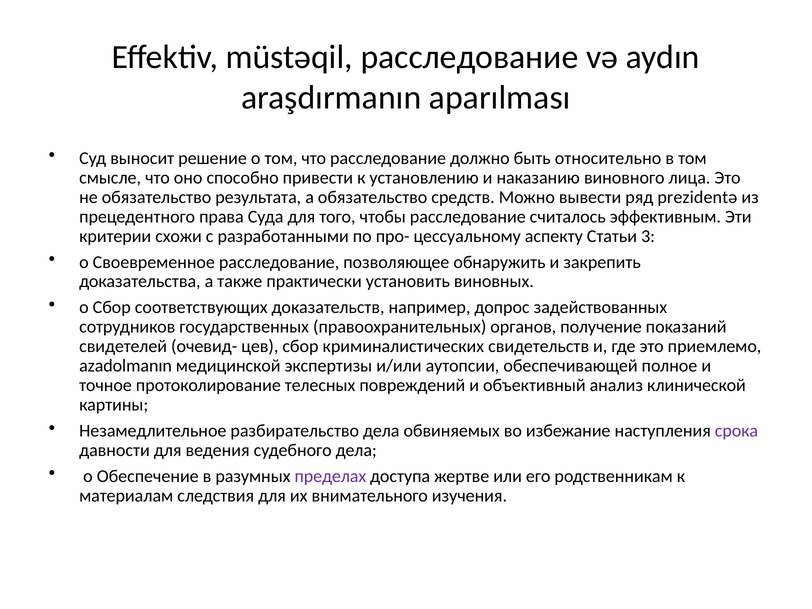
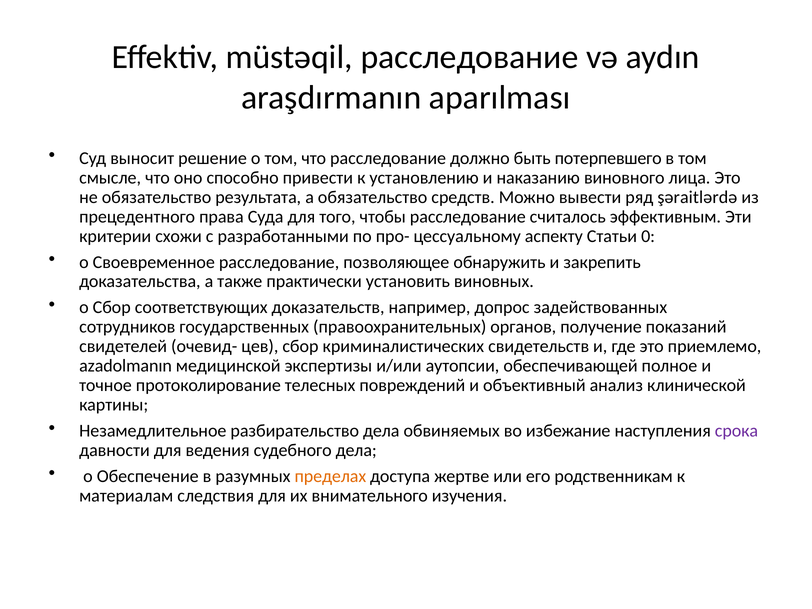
относительно: относительно -> потерпевшего (608, 158)
prezidentə: prezidentə -> şəraitlərdə (697, 197)
3: 3 -> 0 (648, 236)
пределах colour: purple -> orange (330, 476)
